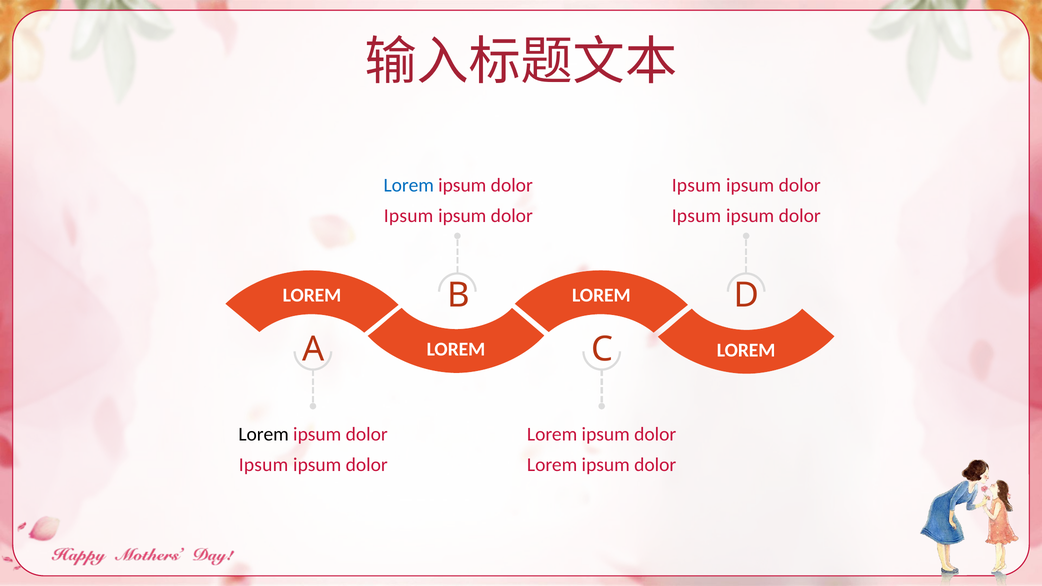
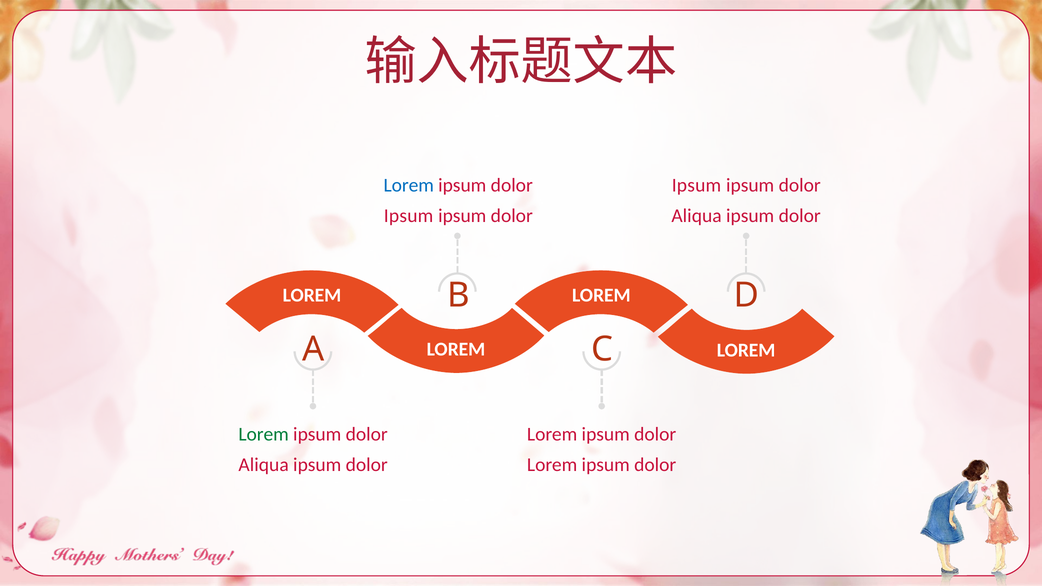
Ipsum: Ipsum -> Aliqua (697, 216)
Lorem colour: black -> green (264, 434)
Ipsum: Ipsum -> Aliqua (264, 465)
